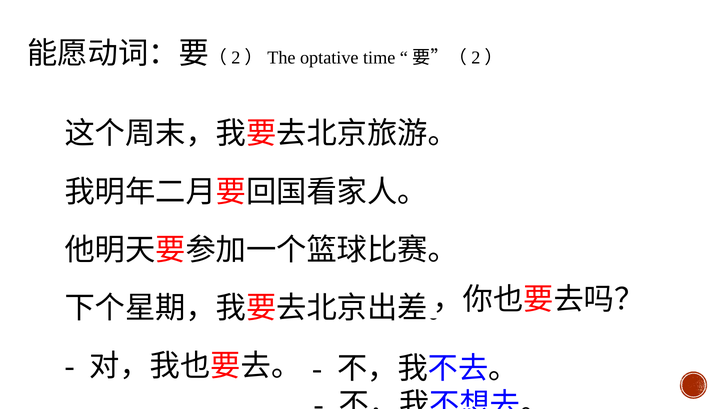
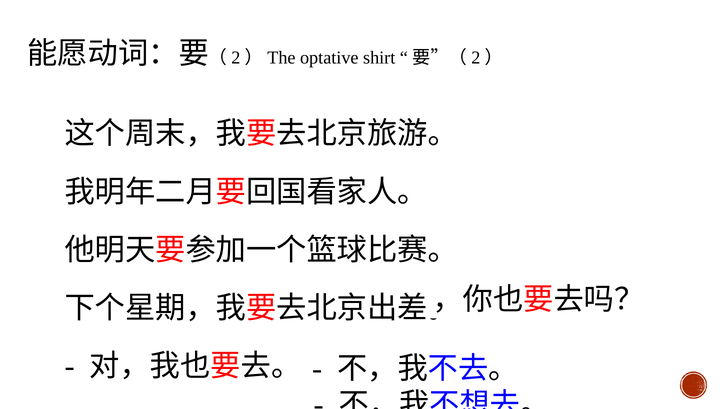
time: time -> shirt (379, 57)
